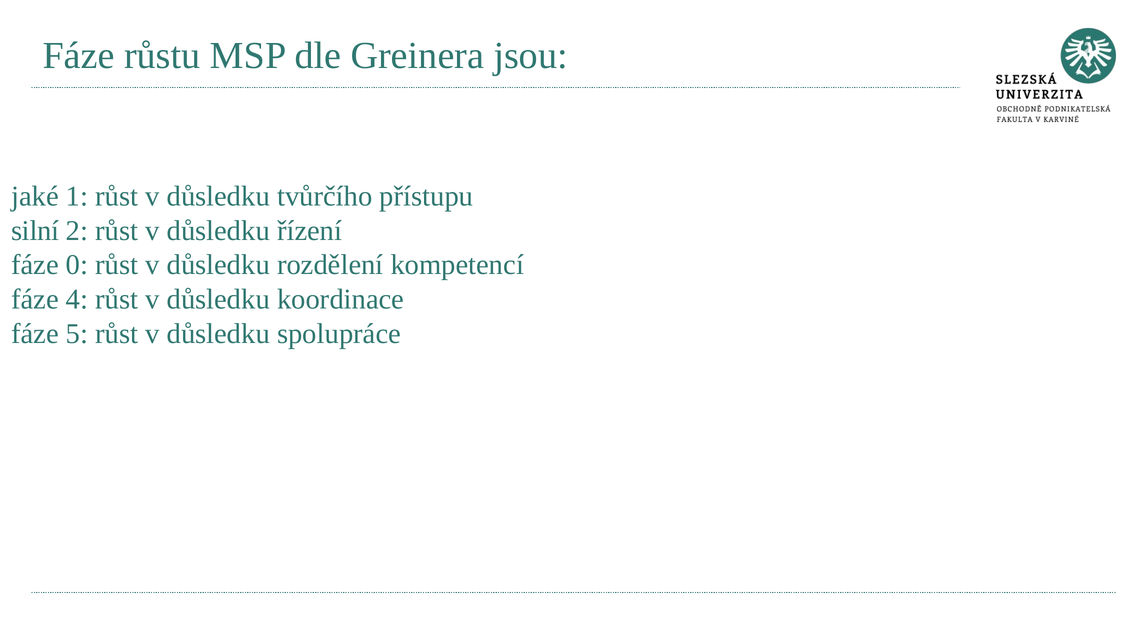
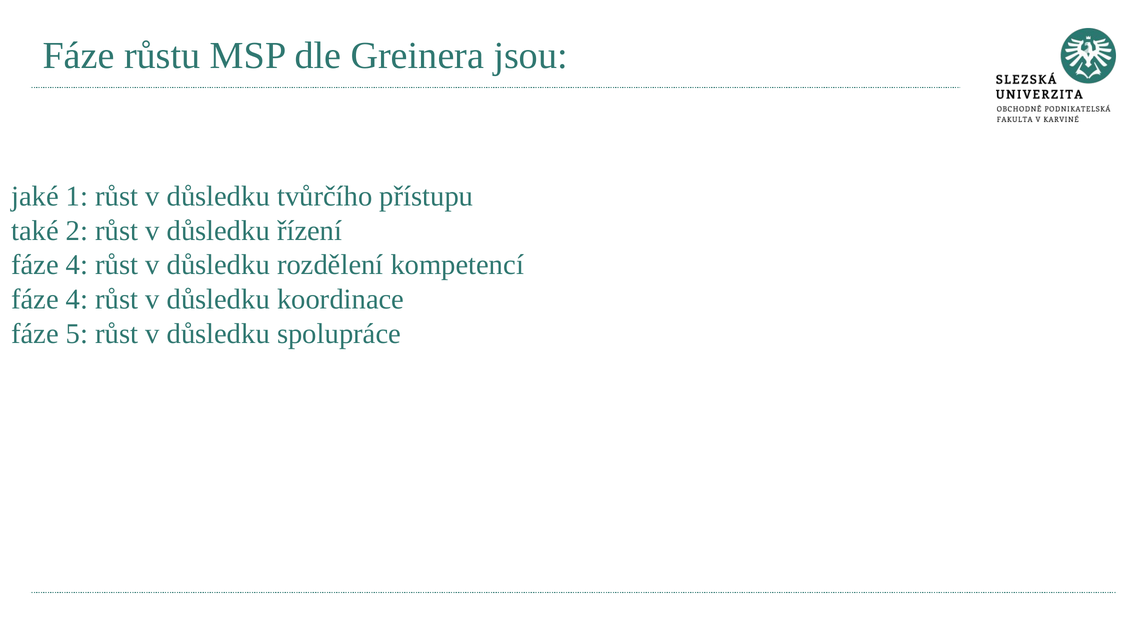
silní: silní -> také (35, 231)
0: 0 -> 4 (77, 265)
